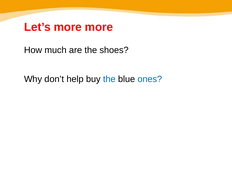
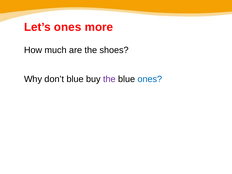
Let’s more: more -> ones (68, 27)
don’t help: help -> blue (75, 79)
the colour: blue -> purple (109, 79)
